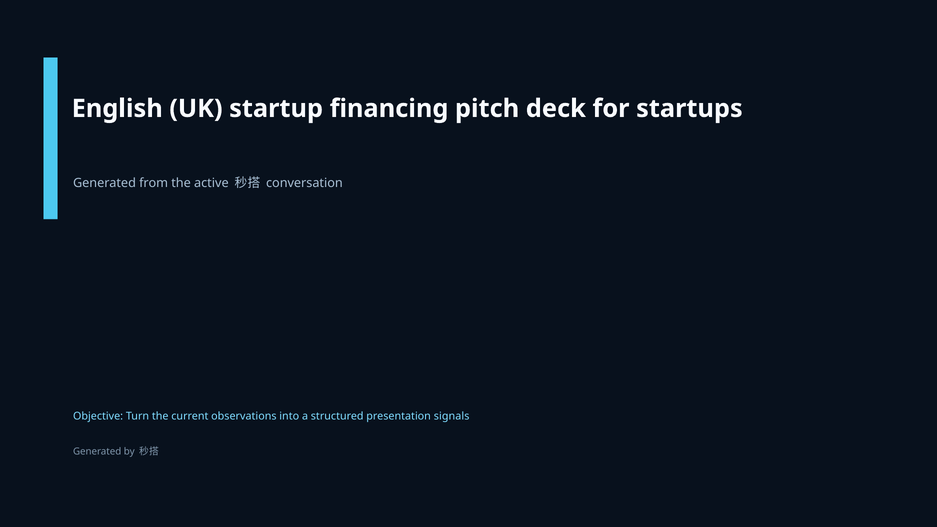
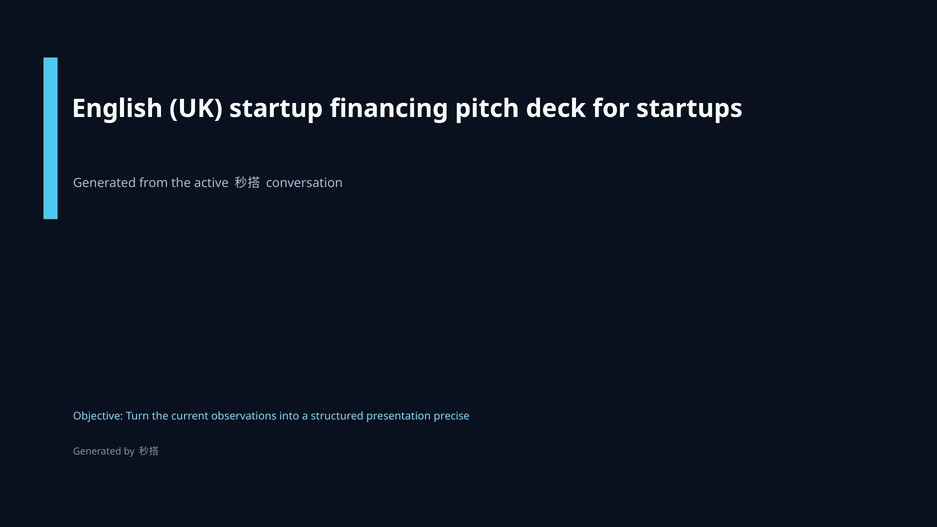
signals: signals -> precise (452, 416)
